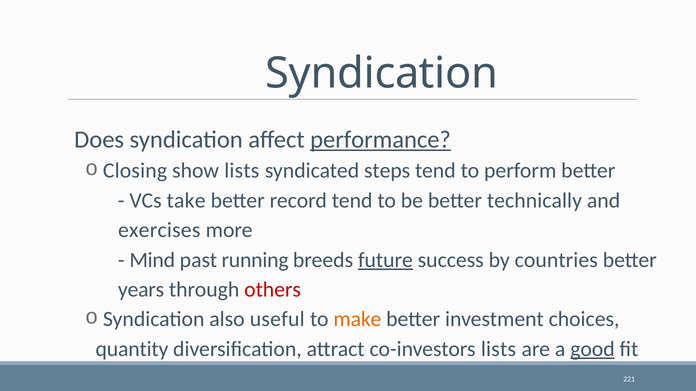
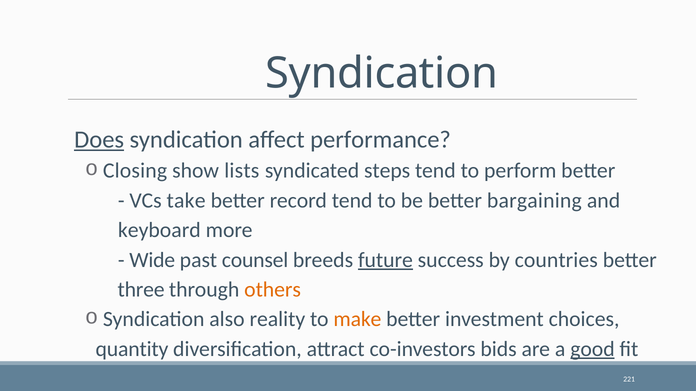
Does underline: none -> present (99, 140)
performance underline: present -> none (381, 140)
technically: technically -> bargaining (534, 201)
exercises: exercises -> keyboard (159, 230)
Mind: Mind -> Wide (152, 260)
running: running -> counsel (255, 260)
years: years -> three (141, 290)
others colour: red -> orange (273, 290)
useful: useful -> reality (277, 320)
co-investors lists: lists -> bids (499, 349)
